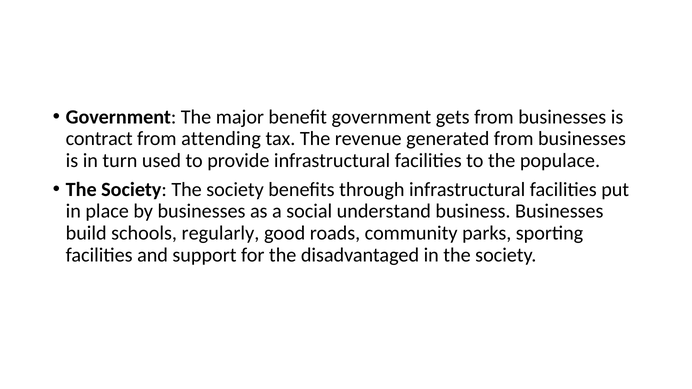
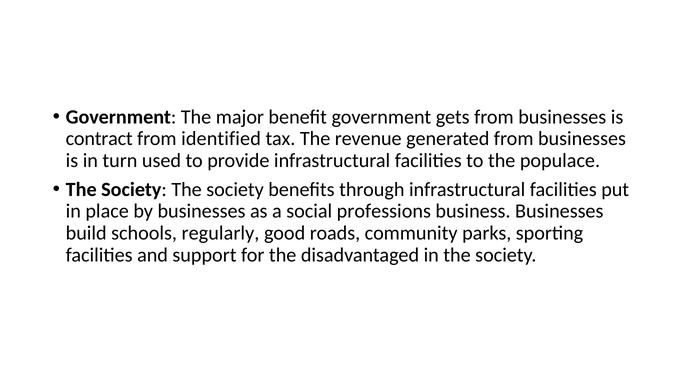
attending: attending -> identified (221, 139)
understand: understand -> professions (384, 211)
